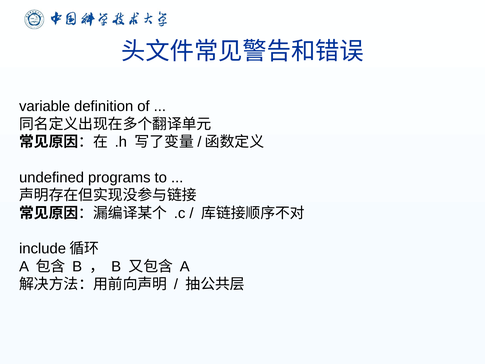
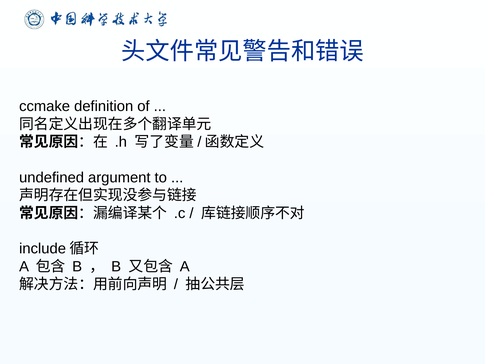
variable: variable -> ccmake (45, 106)
programs: programs -> argument (119, 177)
